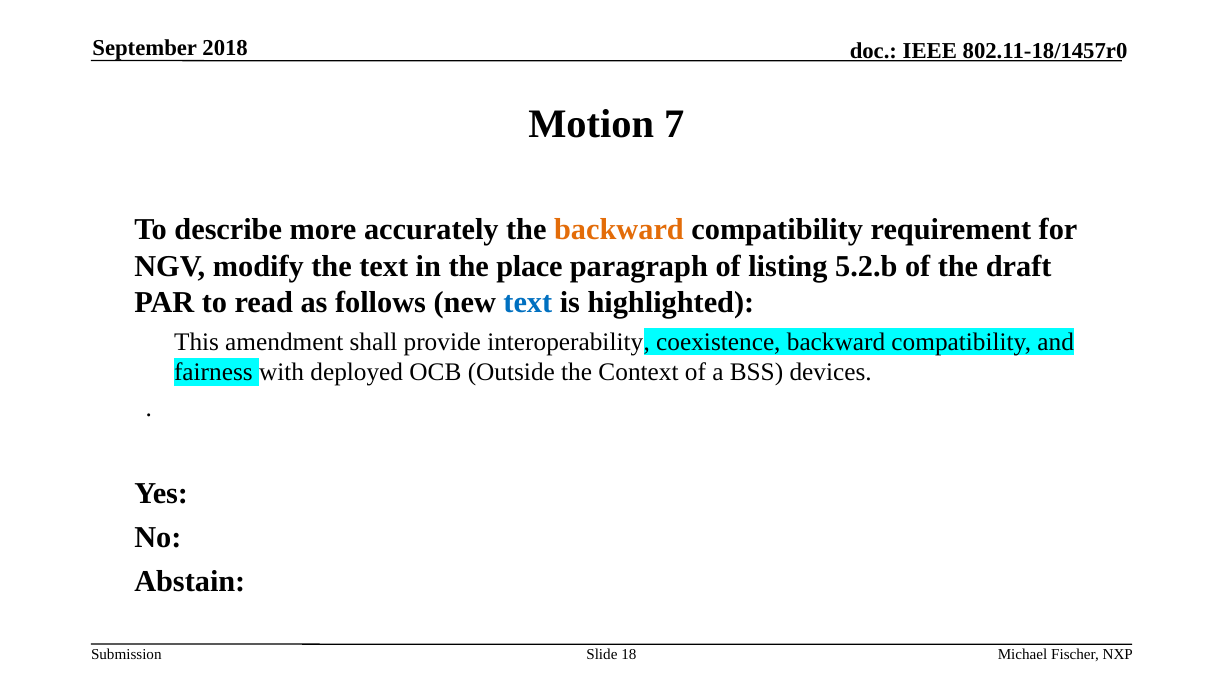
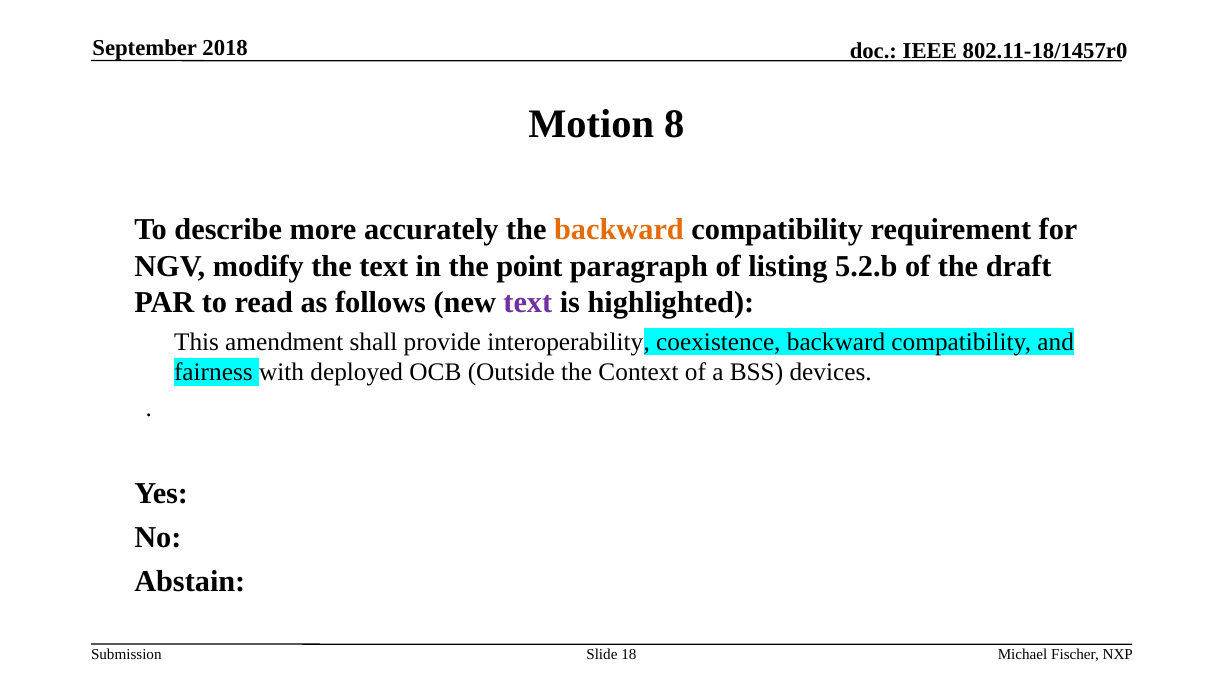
7: 7 -> 8 (674, 124)
place: place -> point (529, 266)
text colour: blue -> purple (528, 303)
